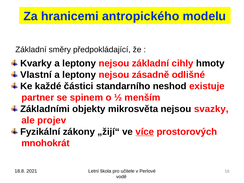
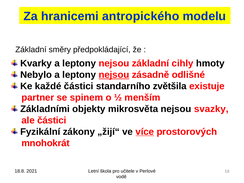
Vlastní: Vlastní -> Nebylo (36, 75)
nejsou underline: none -> present (114, 75)
neshod: neshod -> zvětšila (170, 86)
ale projev: projev -> částici (52, 120)
